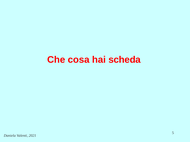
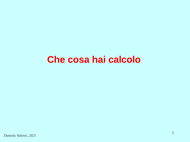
scheda: scheda -> calcolo (125, 60)
